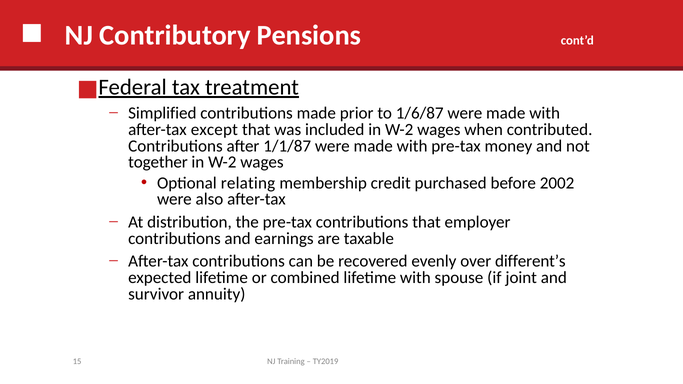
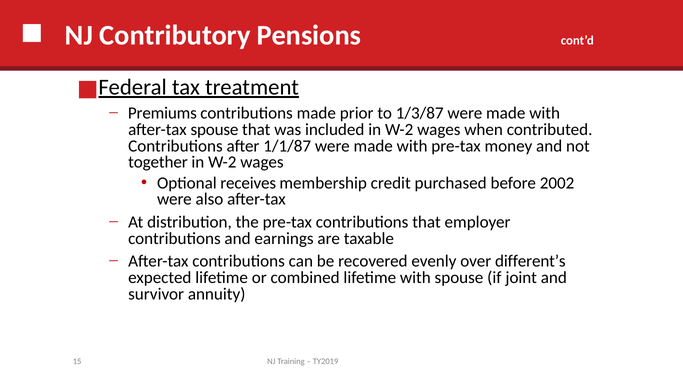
Simplified: Simplified -> Premiums (162, 113)
1/6/87: 1/6/87 -> 1/3/87 (420, 113)
after-tax except: except -> spouse (214, 130)
relating: relating -> receives (248, 183)
